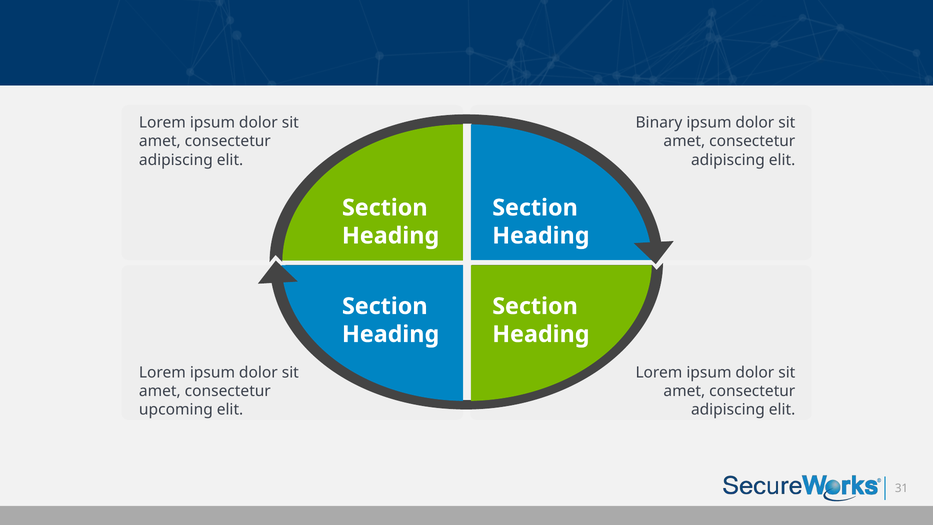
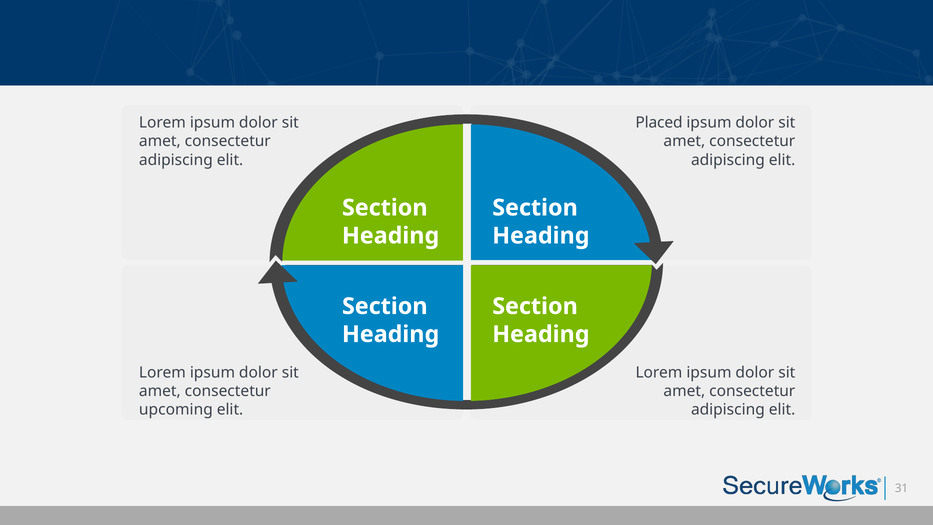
Binary: Binary -> Placed (659, 123)
